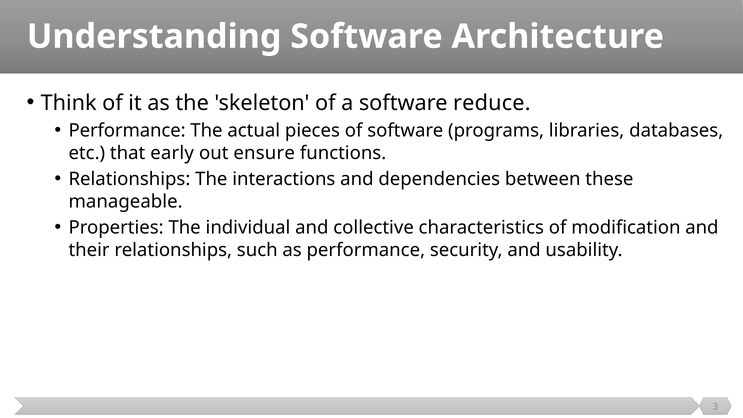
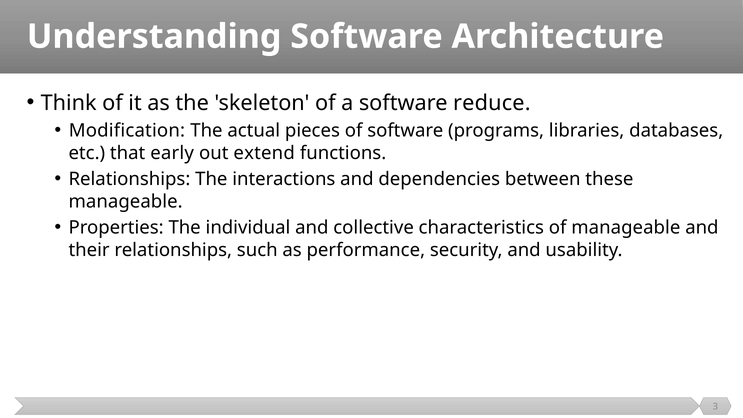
Performance: Performance -> Modification (127, 131)
ensure: ensure -> extend (264, 153)
of modification: modification -> manageable (626, 228)
